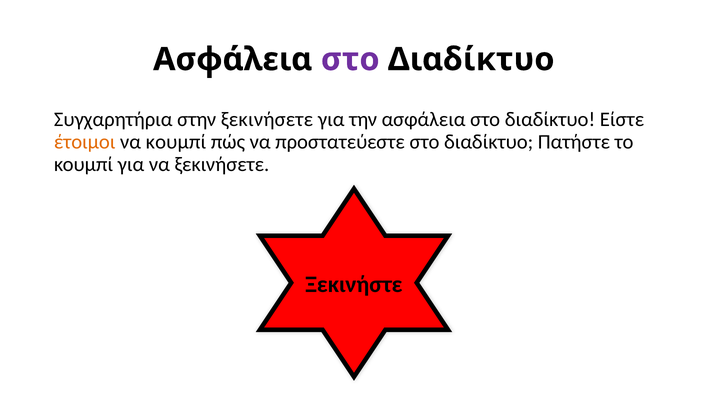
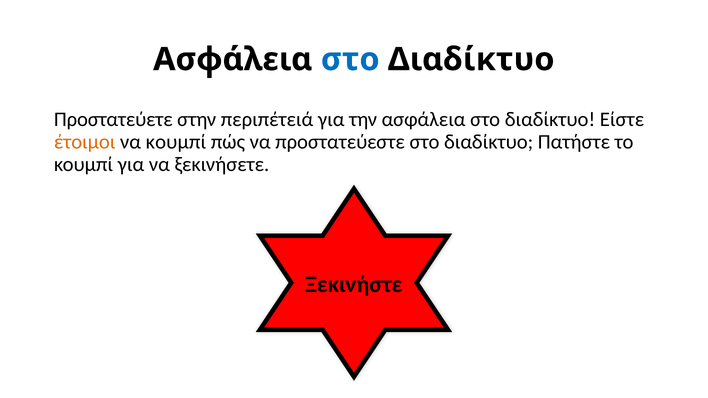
στο colour: purple -> blue (350, 59)
Συγχαρητήρια: Συγχαρητήρια -> Προστατεύετε (113, 120)
στην ξεκινήσετε: ξεκινήσετε -> περιπέτειά (267, 120)
